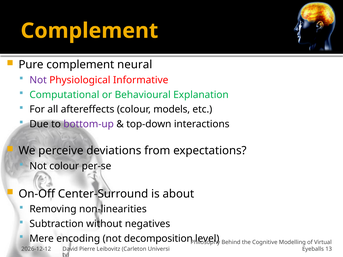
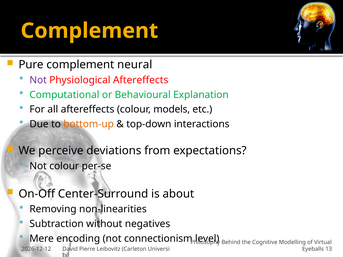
Physiological Informative: Informative -> Aftereffects (141, 80)
bottom-up colour: purple -> orange (89, 124)
decomposition: decomposition -> connectionism (158, 239)
